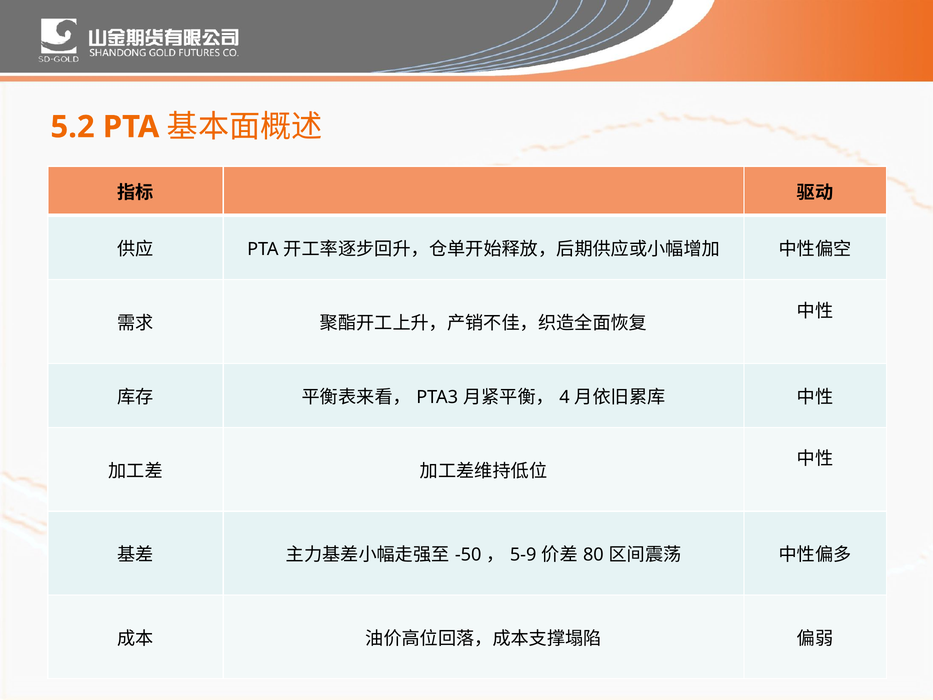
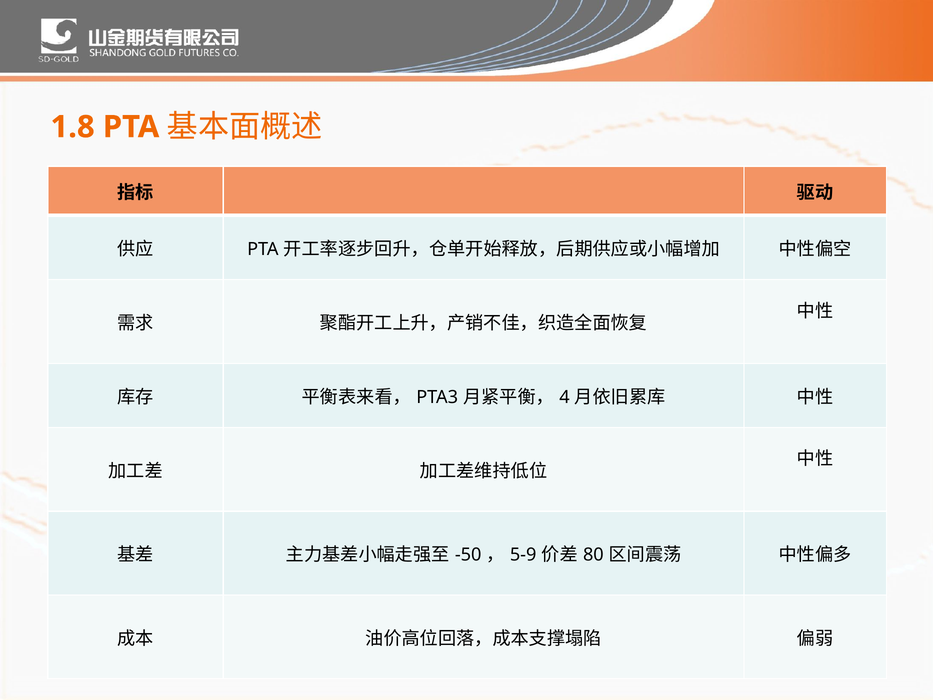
5.2: 5.2 -> 1.8 (73, 127)
